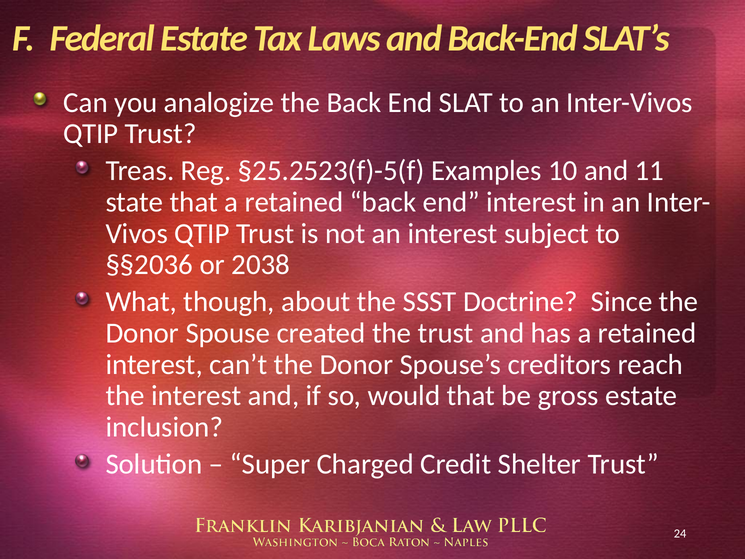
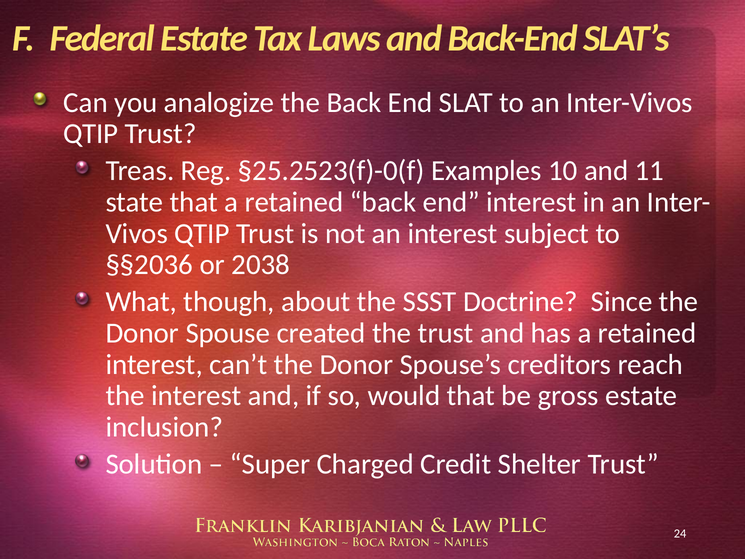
§25.2523(f)-5(f: §25.2523(f)-5(f -> §25.2523(f)-0(f (331, 171)
